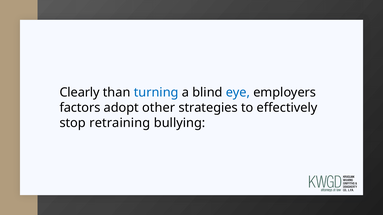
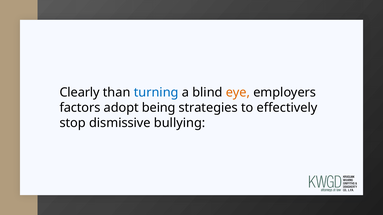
eye colour: blue -> orange (238, 93)
other: other -> being (159, 108)
retraining: retraining -> dismissive (120, 123)
